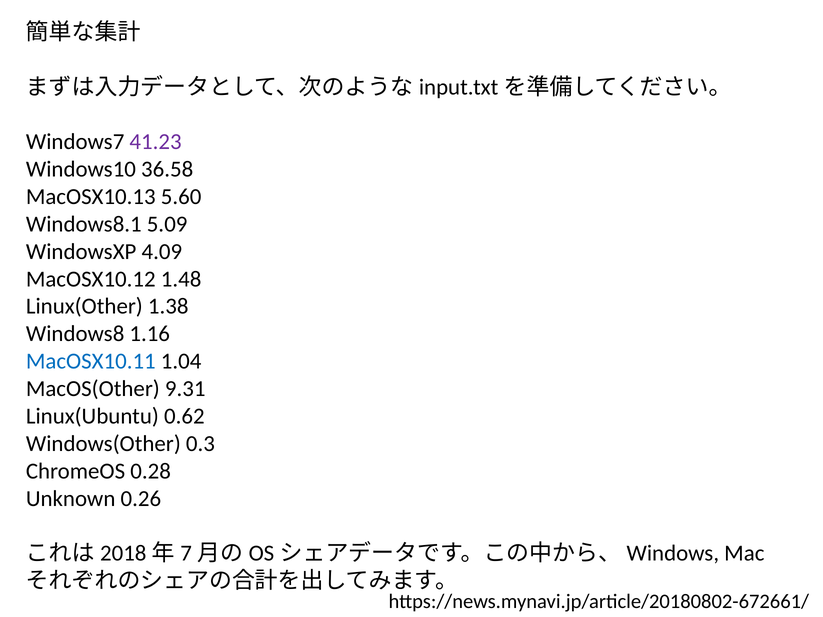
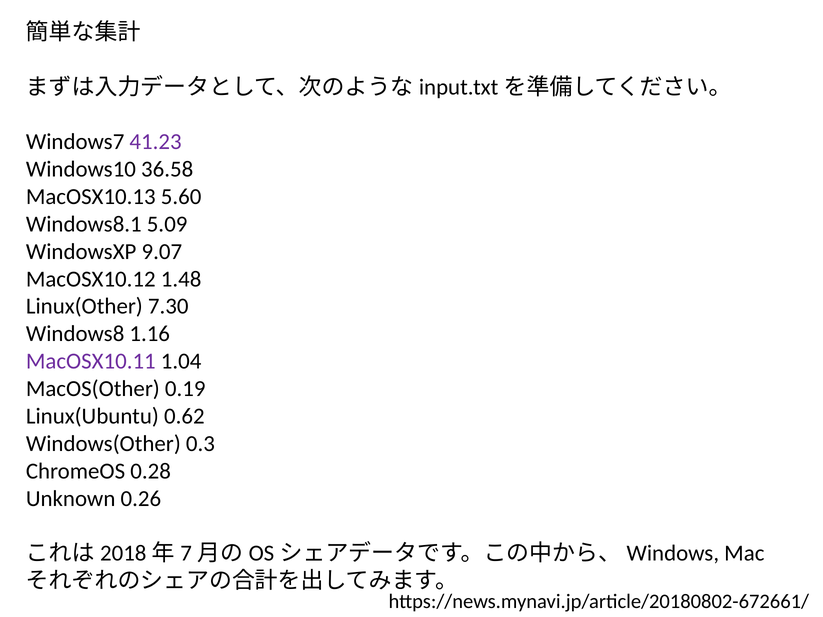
4.09: 4.09 -> 9.07 (162, 252)
1.38: 1.38 -> 7.30 (168, 307)
MacOSX10.11 colour: blue -> purple (91, 361)
9.31: 9.31 -> 0.19 (185, 389)
